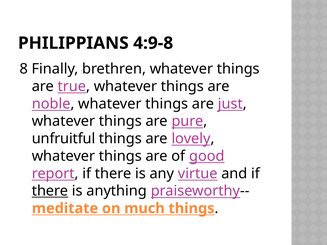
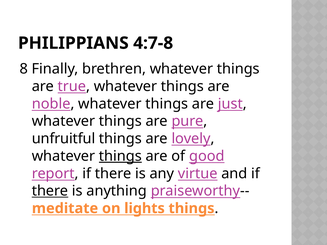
4:9-8: 4:9-8 -> 4:7-8 (153, 43)
things underline: none -> present (120, 156)
much: much -> lights (145, 209)
